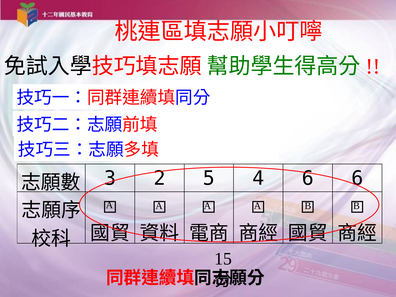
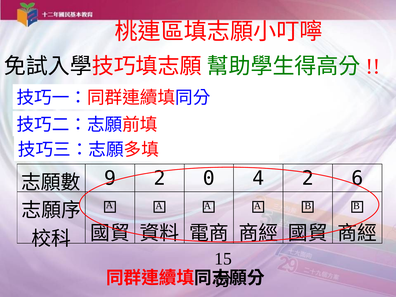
3: 3 -> 9 (110, 178)
5: 5 -> 0 (209, 178)
4 6: 6 -> 2 (308, 178)
